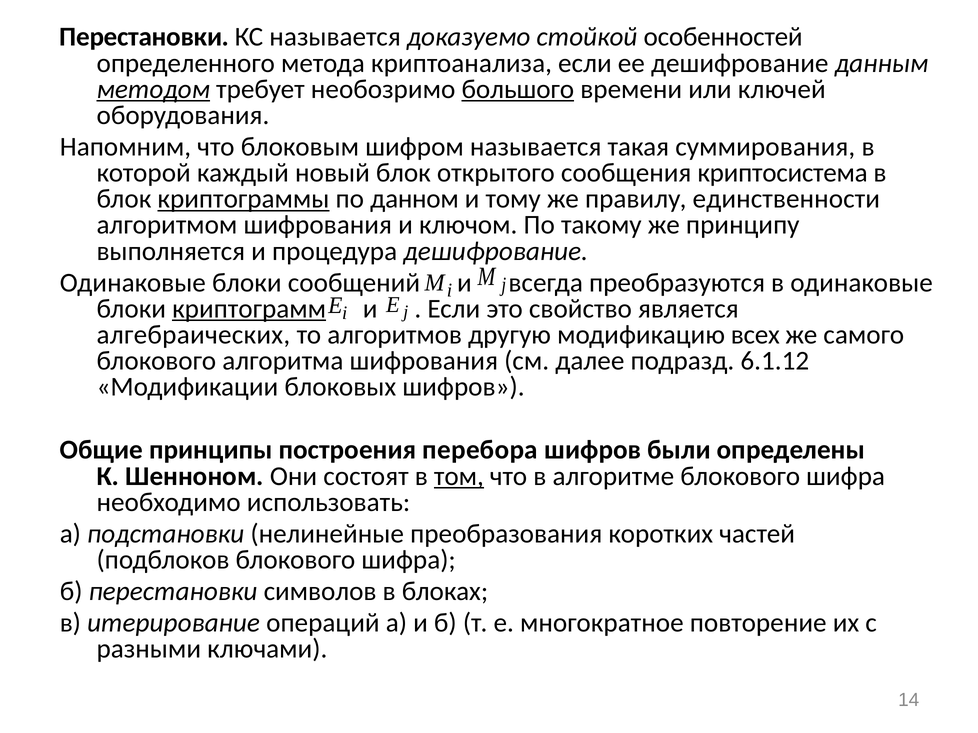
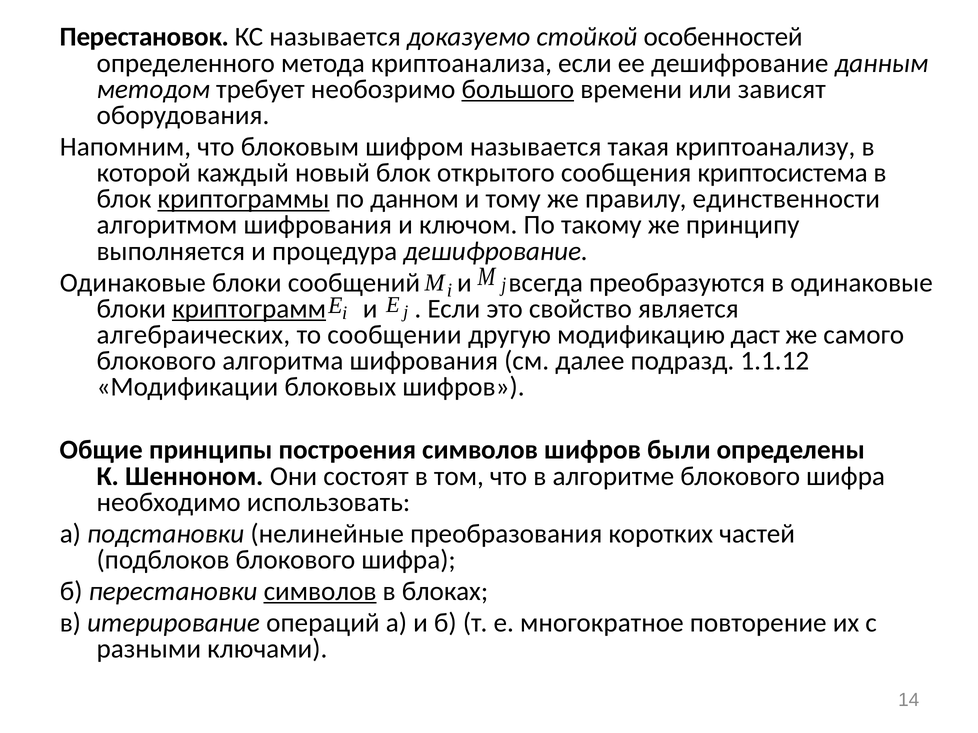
Перестановки: Перестановки -> Перестановок (144, 37)
методом underline: present -> none (153, 89)
ключей: ключей -> зависят (782, 89)
суммирования: суммирования -> криптоанализу (765, 147)
алгоритмов: алгоритмов -> сообщении (394, 335)
всех: всех -> даст (755, 335)
6.1.12: 6.1.12 -> 1.1.12 (775, 361)
построения перебора: перебора -> символов (480, 450)
том underline: present -> none (459, 476)
символов underline: none -> present (320, 592)
